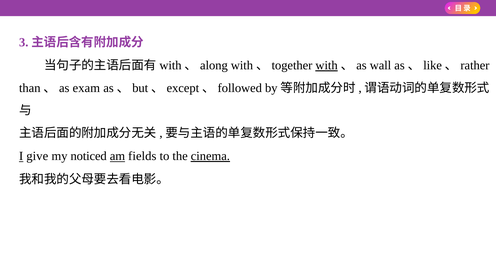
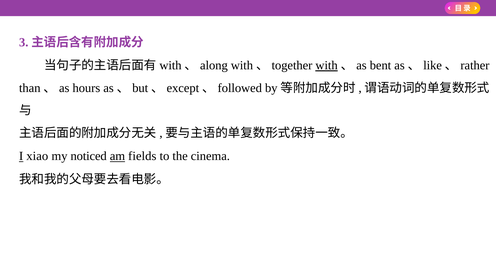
wall: wall -> bent (380, 65)
exam: exam -> hours (86, 88)
give: give -> xiao (37, 156)
cinema underline: present -> none (210, 156)
